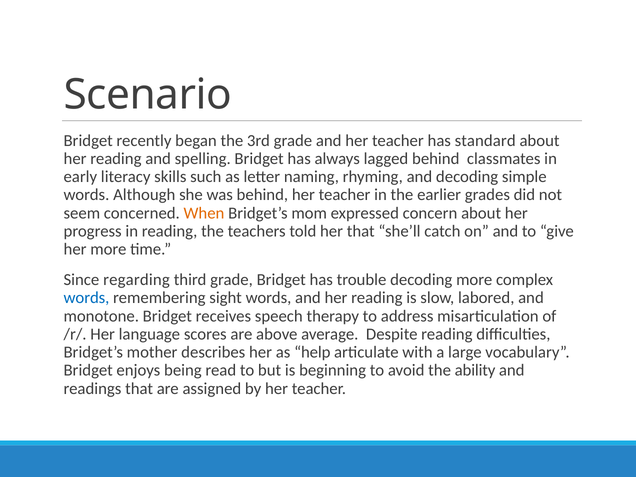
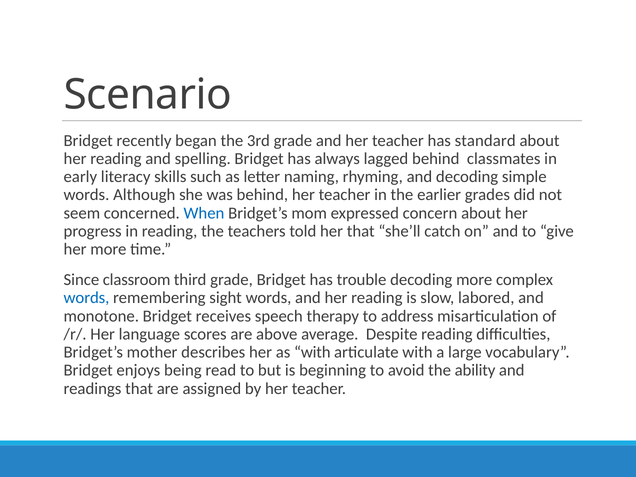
When colour: orange -> blue (204, 213)
regarding: regarding -> classroom (137, 280)
as help: help -> with (312, 352)
